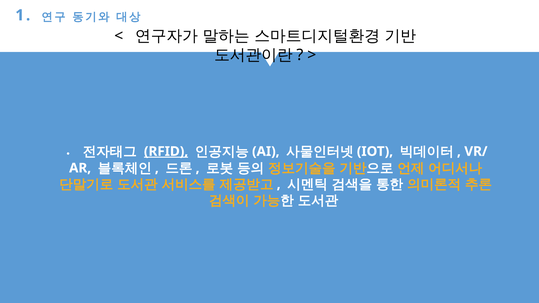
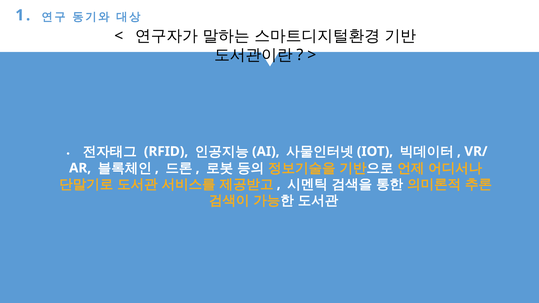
RFID underline: present -> none (166, 152)
